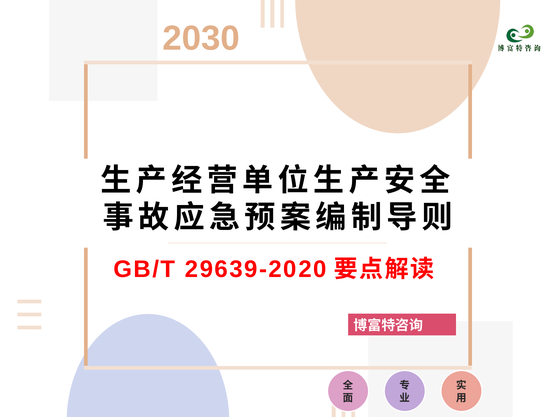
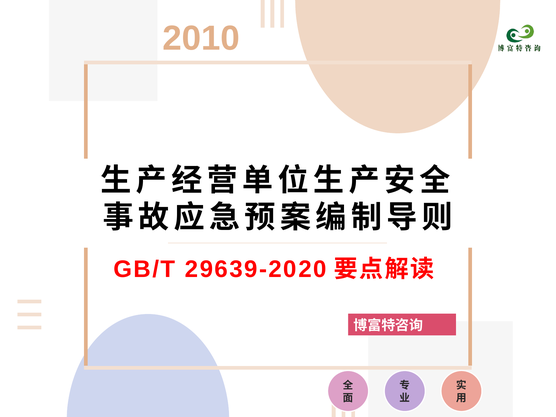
2030: 2030 -> 2010 (201, 38)
